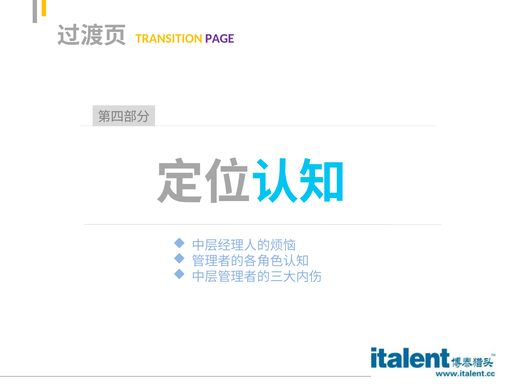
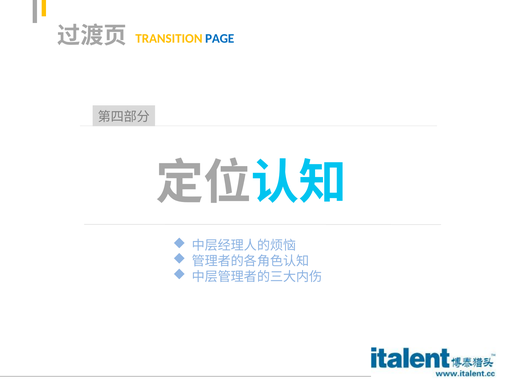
PAGE colour: purple -> blue (220, 38)
